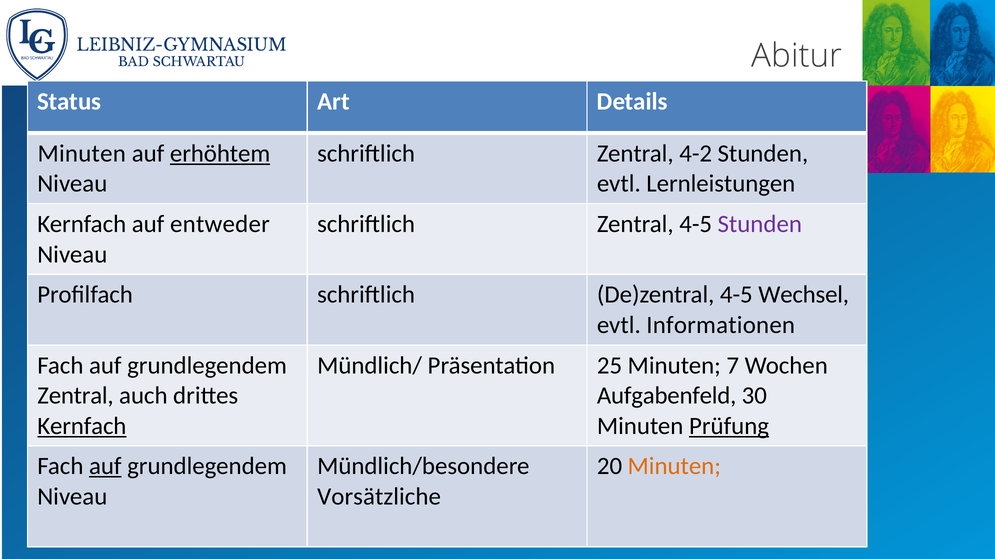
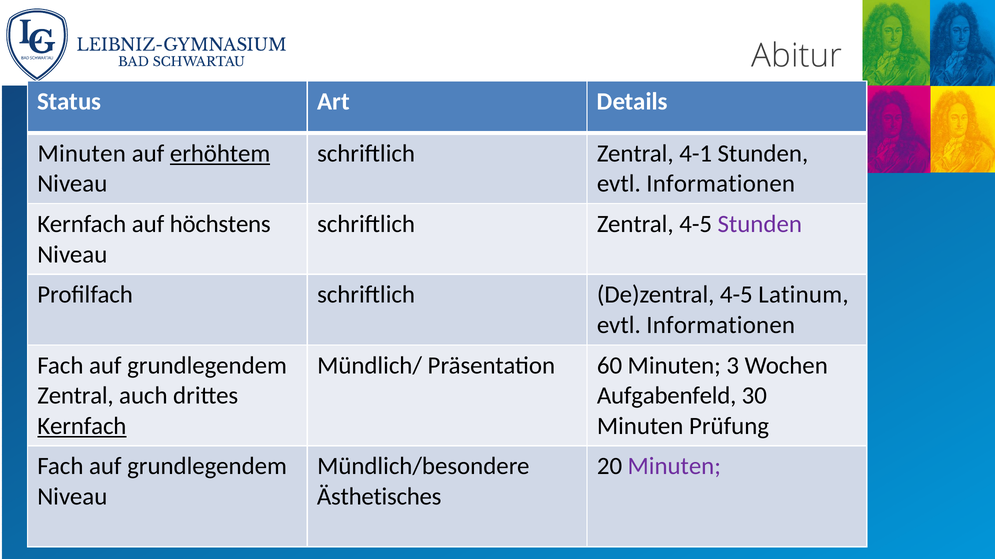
4-2: 4-2 -> 4-1 (696, 154)
Lernleistungen: Lernleistungen -> Informationen (721, 184)
entweder: entweder -> höchstens (220, 224)
Wechsel: Wechsel -> Latinum (803, 295)
25: 25 -> 60 (610, 366)
7: 7 -> 3 (733, 366)
Prüfung underline: present -> none (729, 426)
auf underline: present -> none (105, 467)
Minuten colour: orange -> purple (674, 467)
Vorsätzliche: Vorsätzliche -> Ästhetisches (379, 497)
